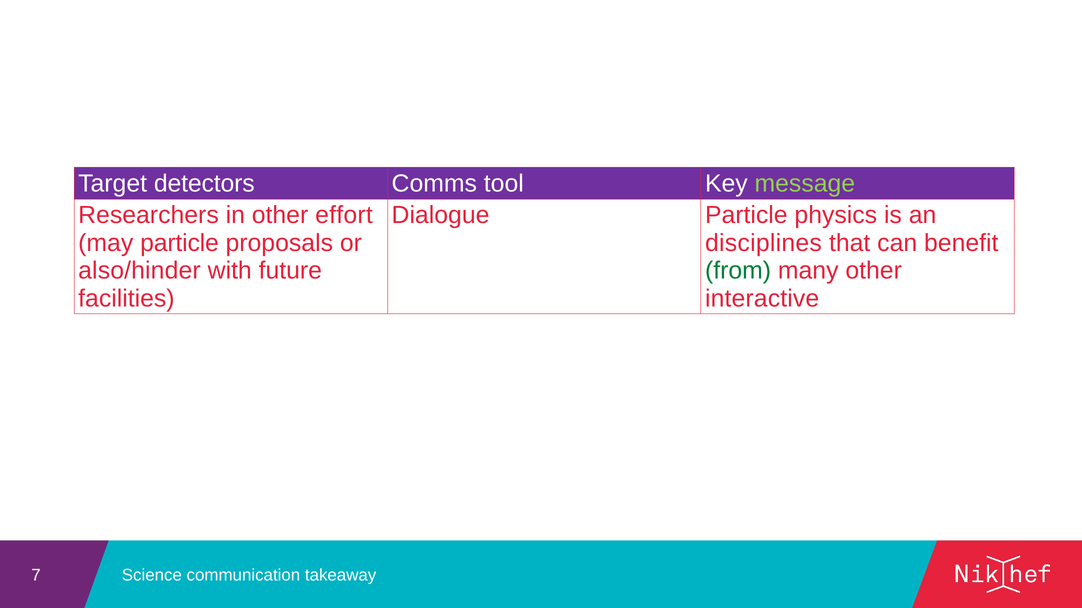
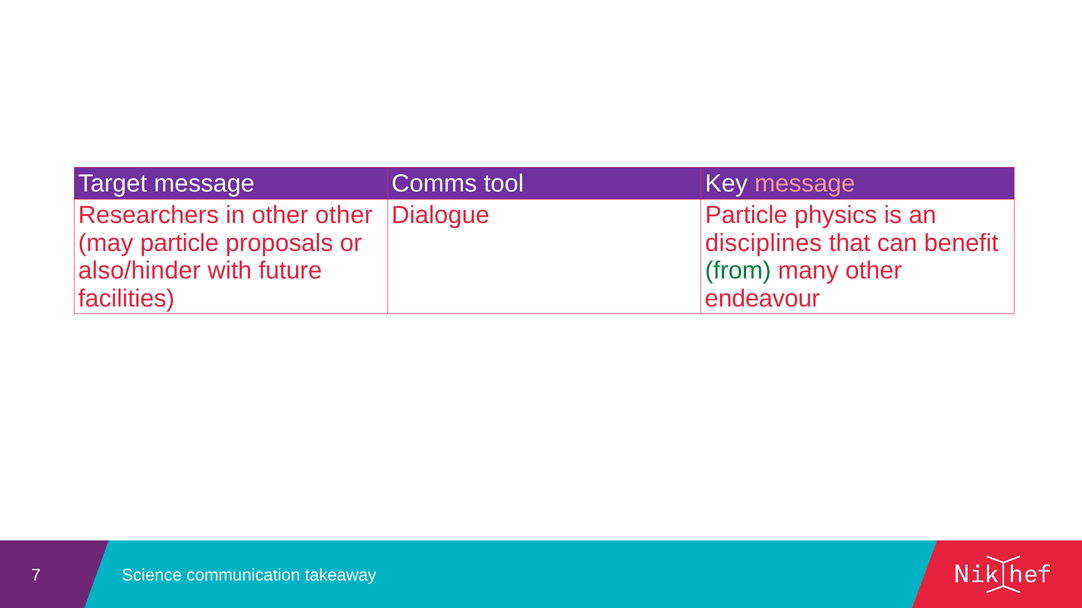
Target detectors: detectors -> message (204, 184)
message colour: light green -> pink (805, 184)
other effort: effort -> other (344, 216)
interactive: interactive -> endeavour (762, 299)
